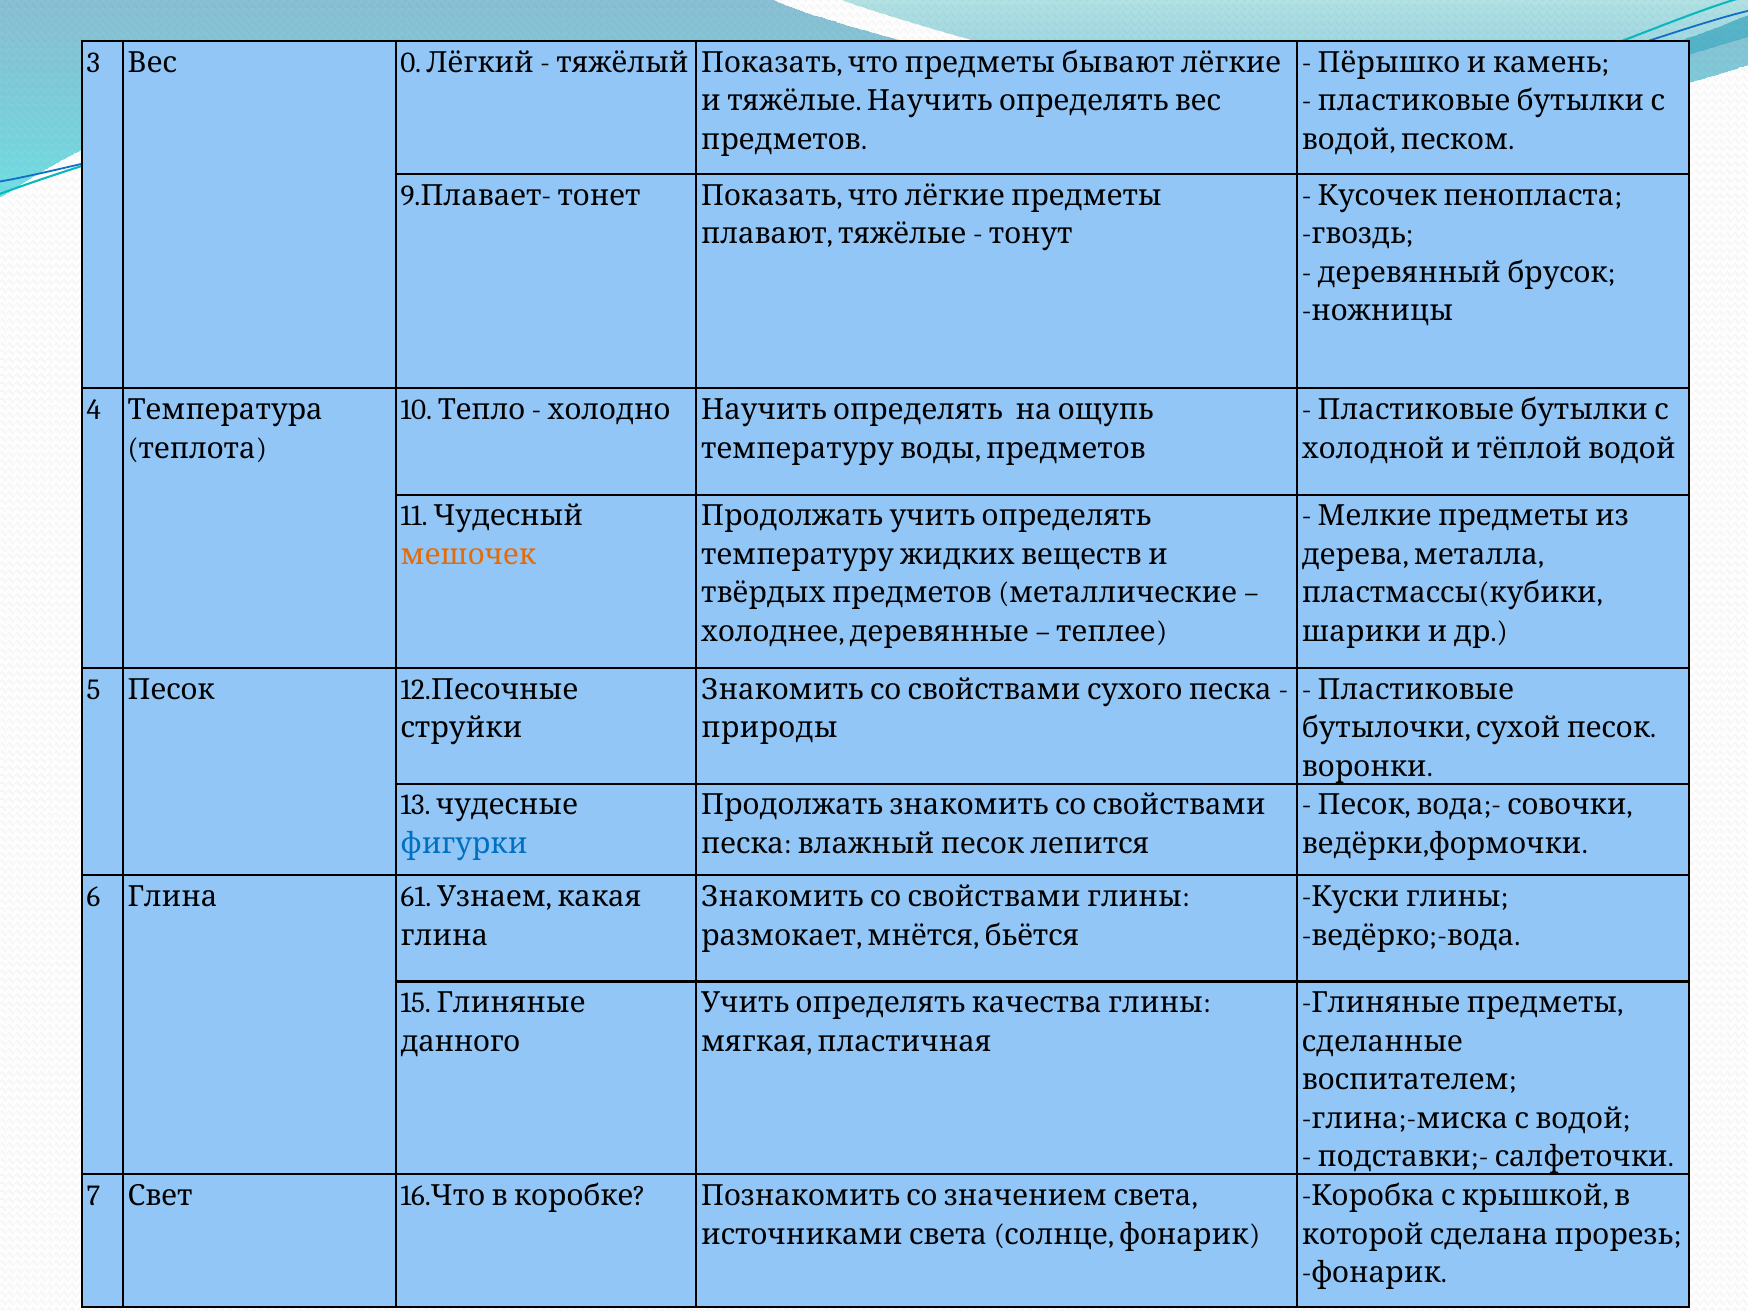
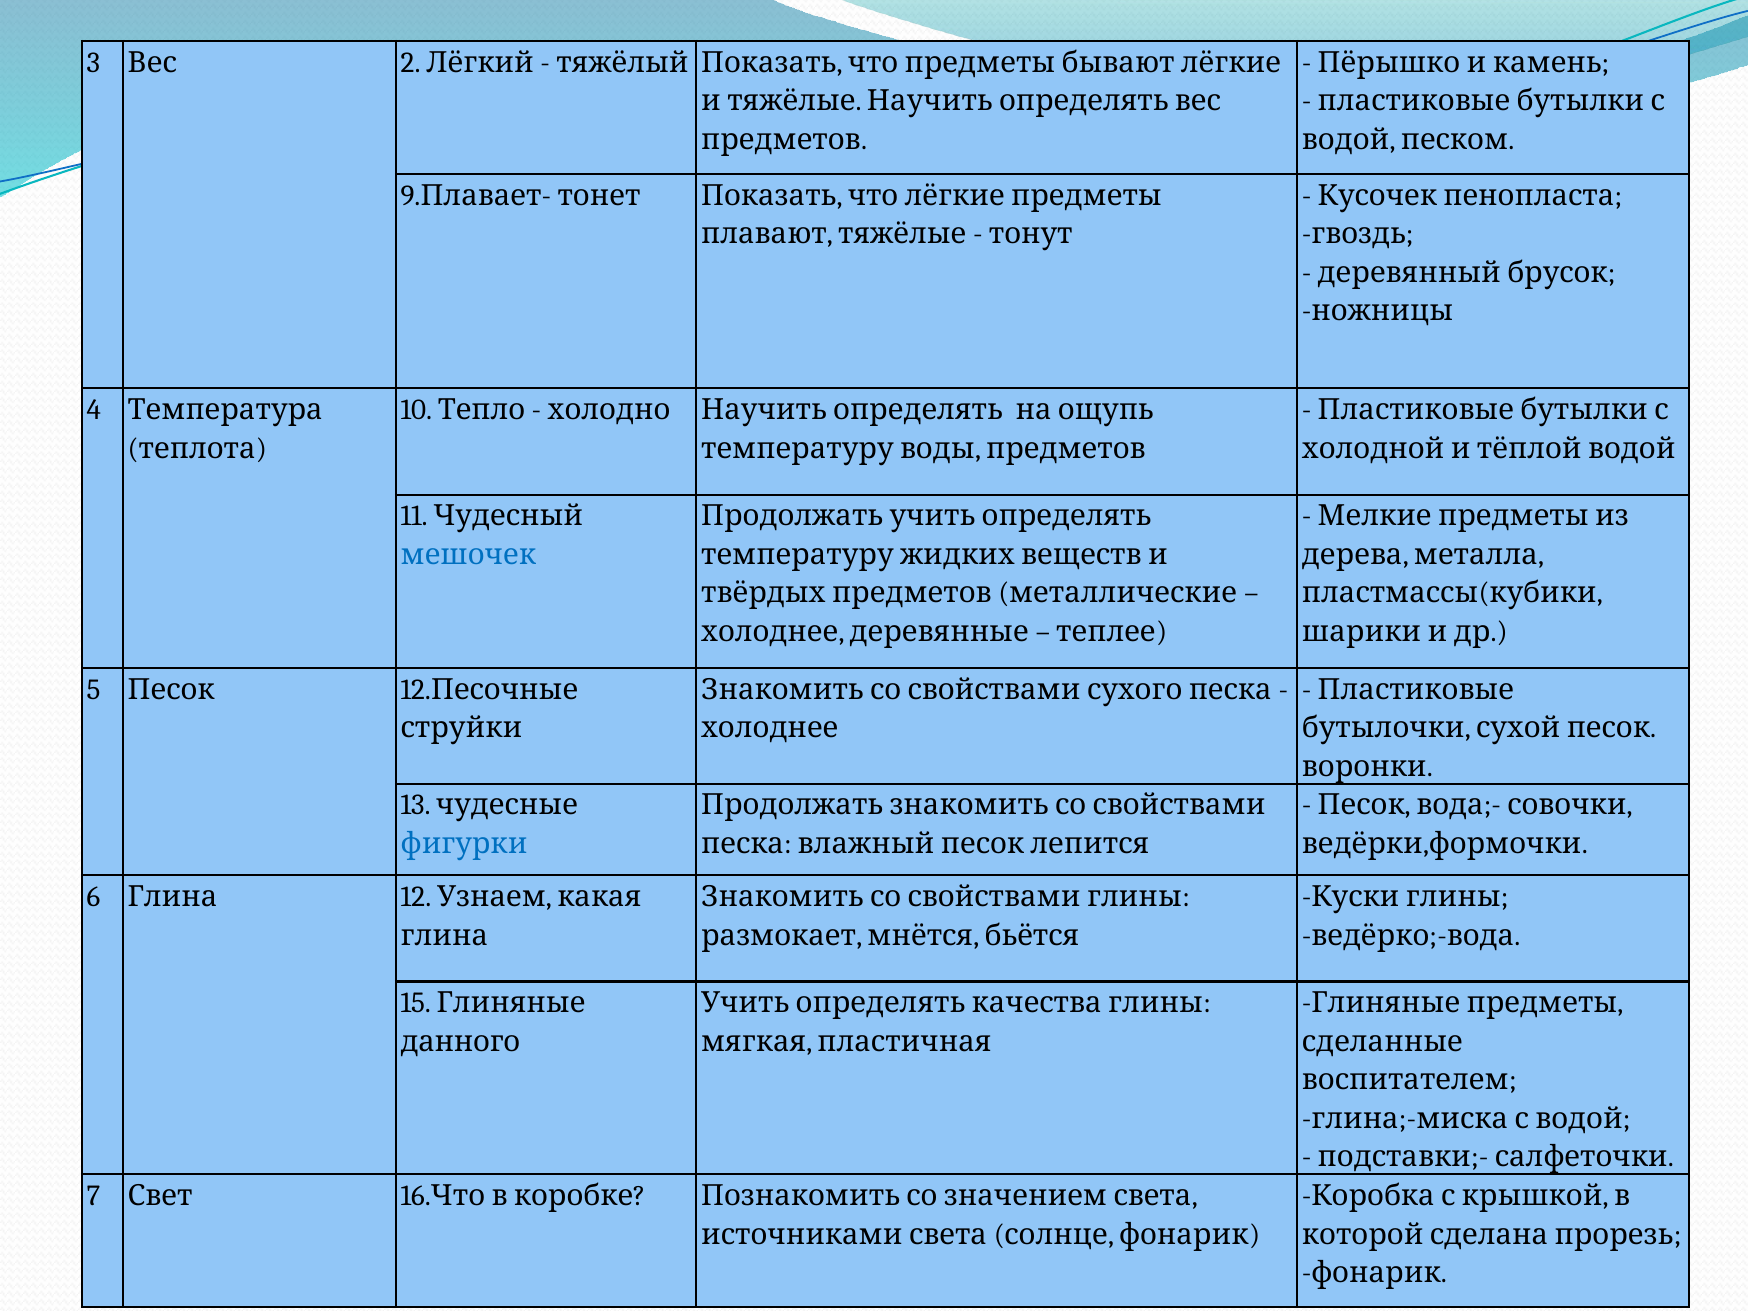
0: 0 -> 2 (411, 63)
мешочек colour: orange -> blue (468, 555)
природы: природы -> холоднее (770, 728)
Глина 61: 61 -> 12 (416, 897)
